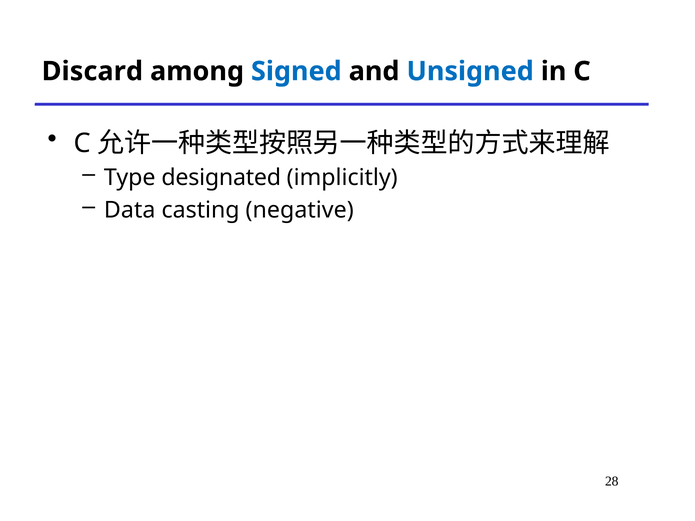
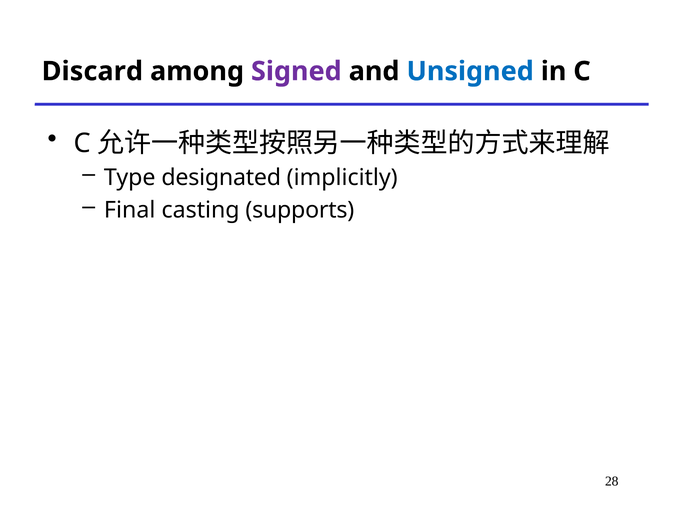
Signed colour: blue -> purple (296, 71)
Data: Data -> Final (130, 210)
negative: negative -> supports (300, 210)
